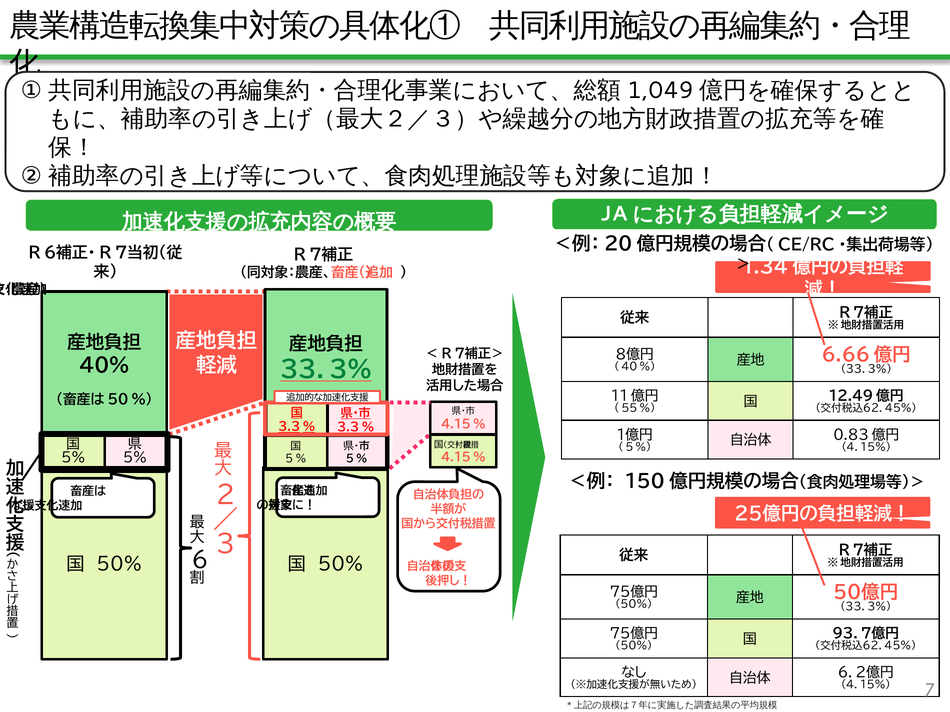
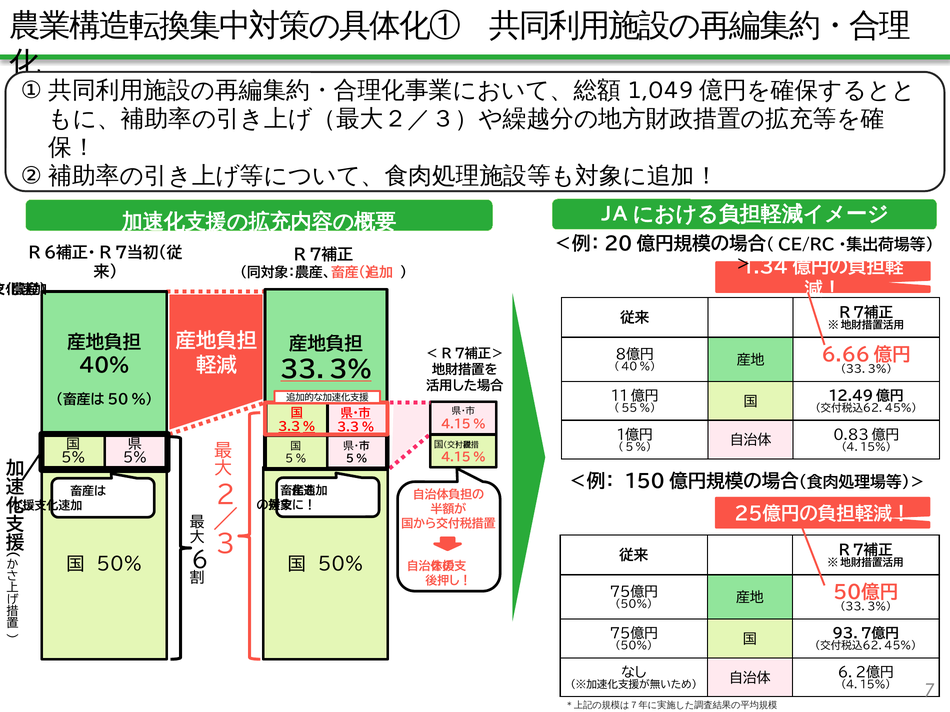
３３．３％ colour: green -> black (326, 370)
